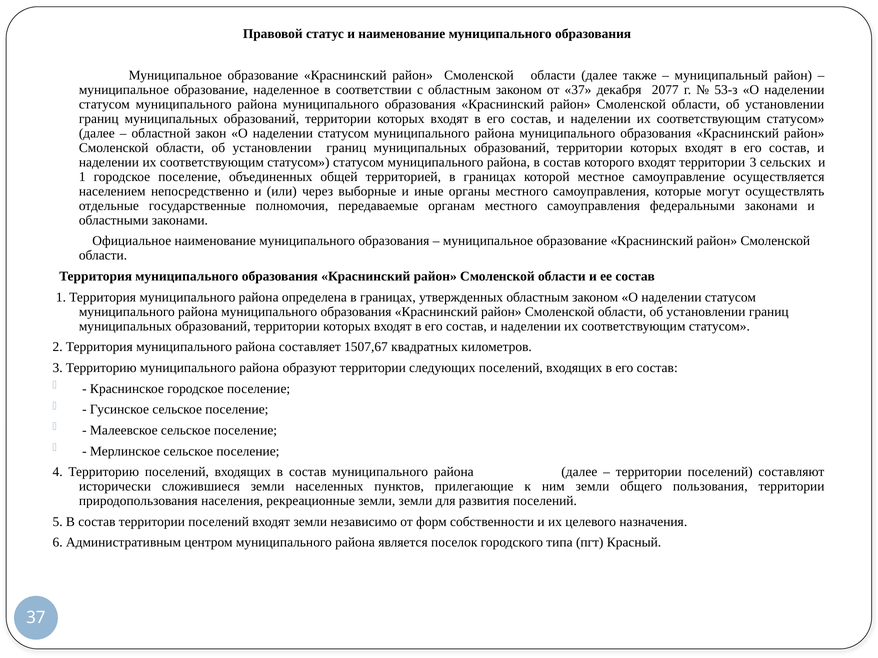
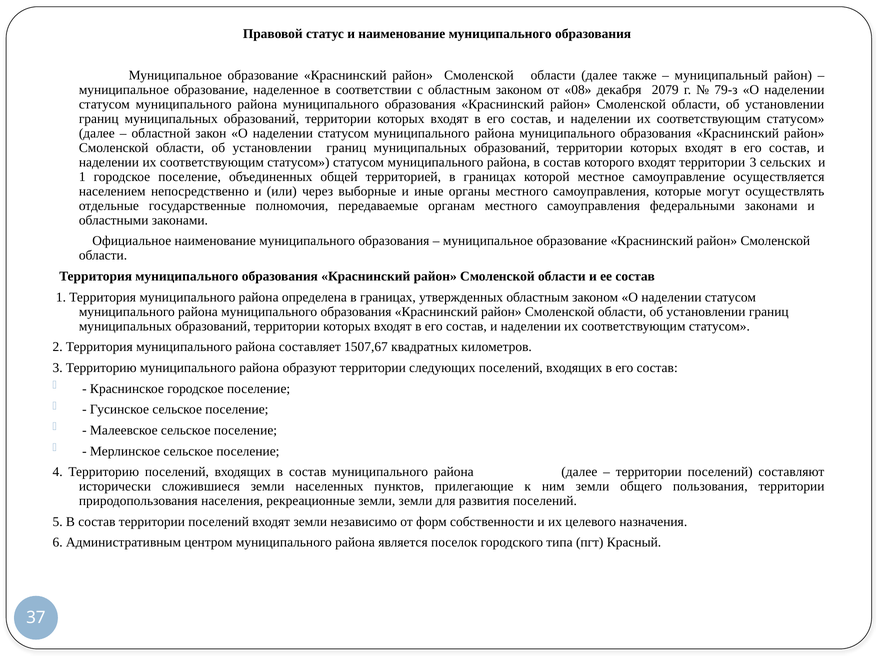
от 37: 37 -> 08 (578, 90)
2077: 2077 -> 2079 (665, 90)
53-з: 53-з -> 79-з (726, 90)
